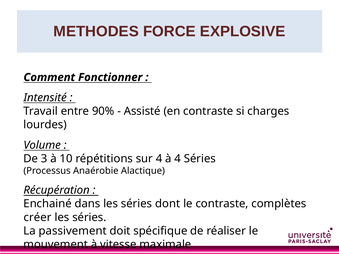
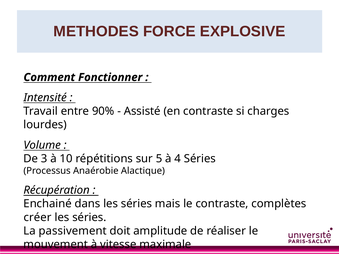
sur 4: 4 -> 5 (159, 159)
dont: dont -> mais (168, 204)
spécifique: spécifique -> amplitude (160, 231)
